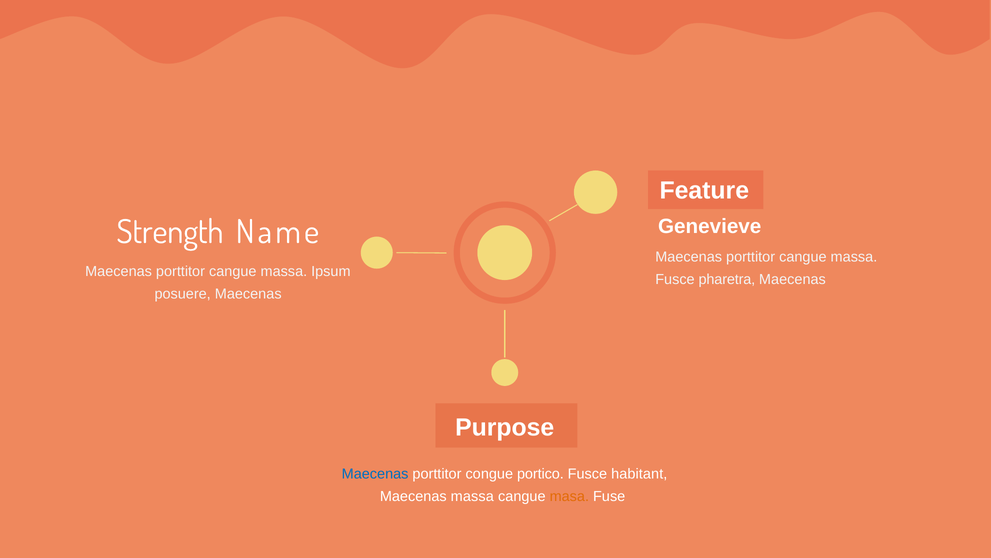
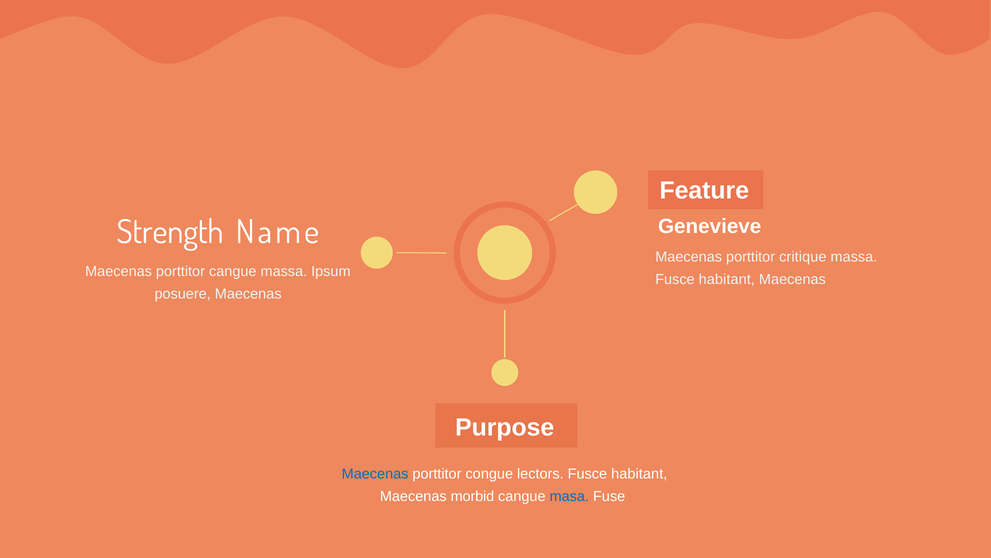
cangue: cangue -> critique (803, 257)
pharetra: pharetra -> habitant (727, 279)
portico: portico -> lectors (540, 474)
Maecenas massa: massa -> morbid (472, 496)
masa colour: orange -> blue (569, 496)
